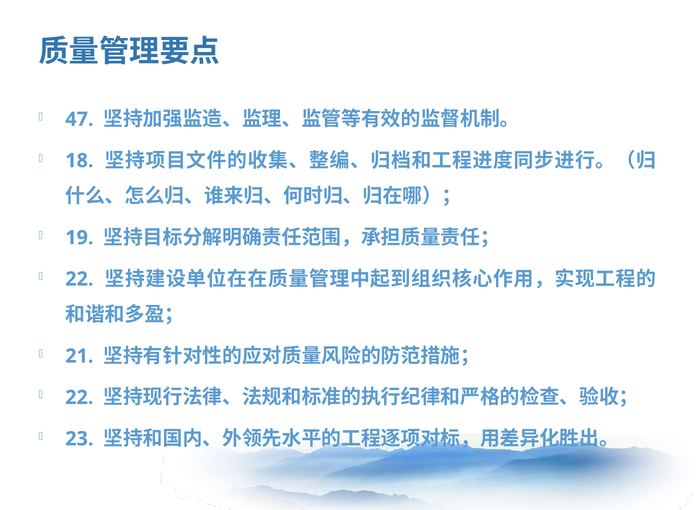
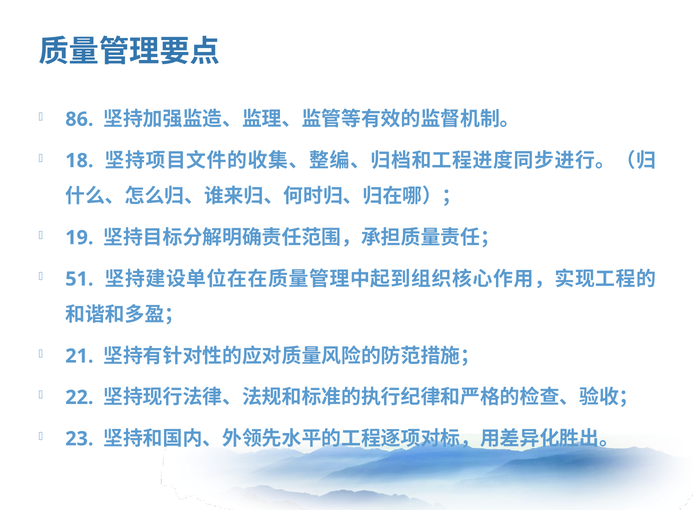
47: 47 -> 86 (79, 119)
22: 22 -> 51 (79, 279)
